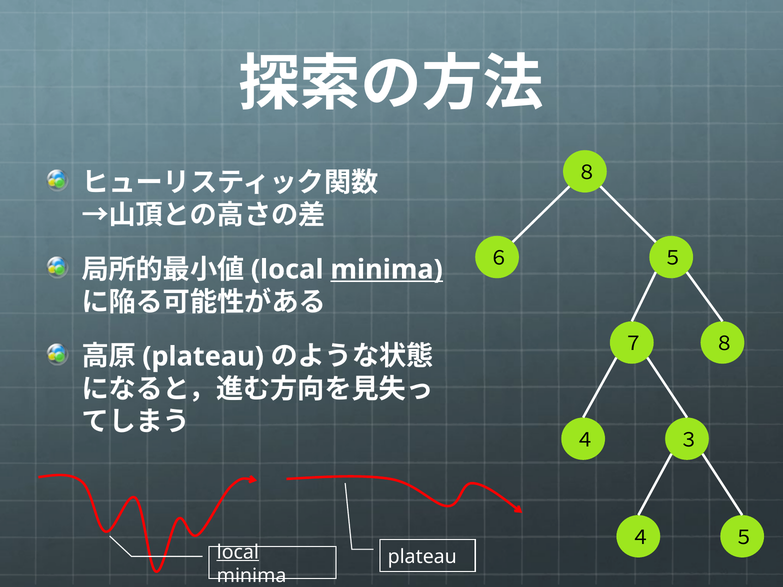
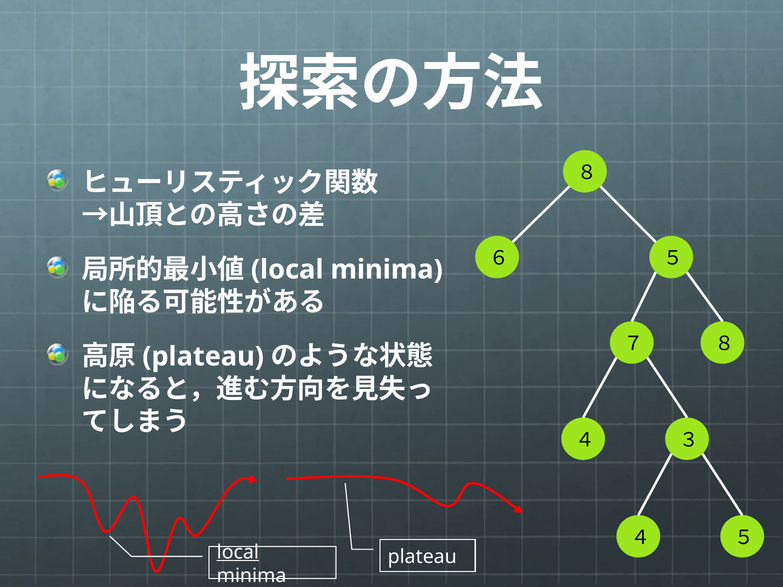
minima underline: present -> none (387, 270)
